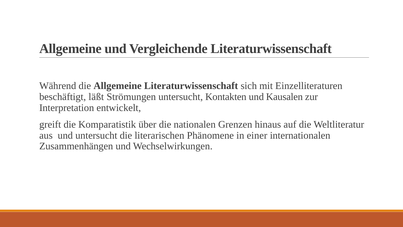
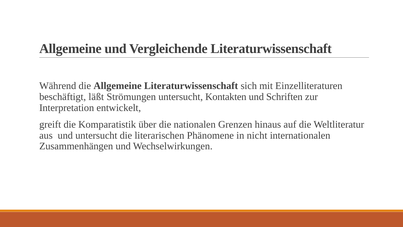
Kausalen: Kausalen -> Schriften (284, 97)
einer: einer -> nicht (257, 135)
